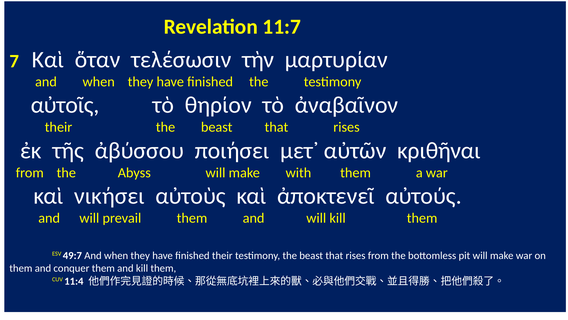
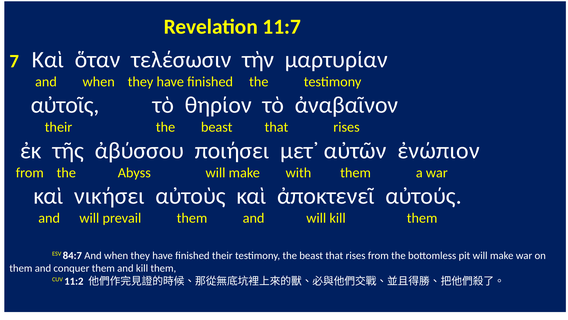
κριθῆναι: κριθῆναι -> ἐνώπιον (439, 151)
49:7: 49:7 -> 84:7 (72, 256)
11:4: 11:4 -> 11:2 (74, 281)
